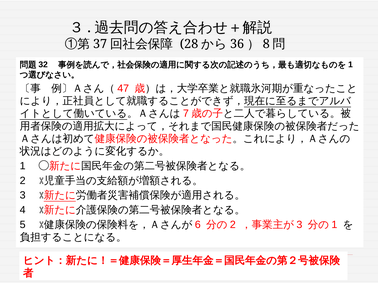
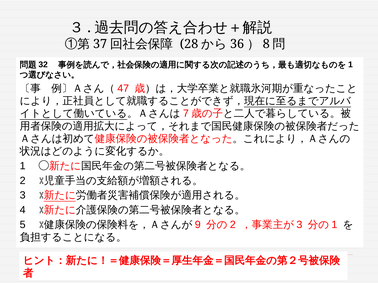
6: 6 -> 9 (198, 225)
